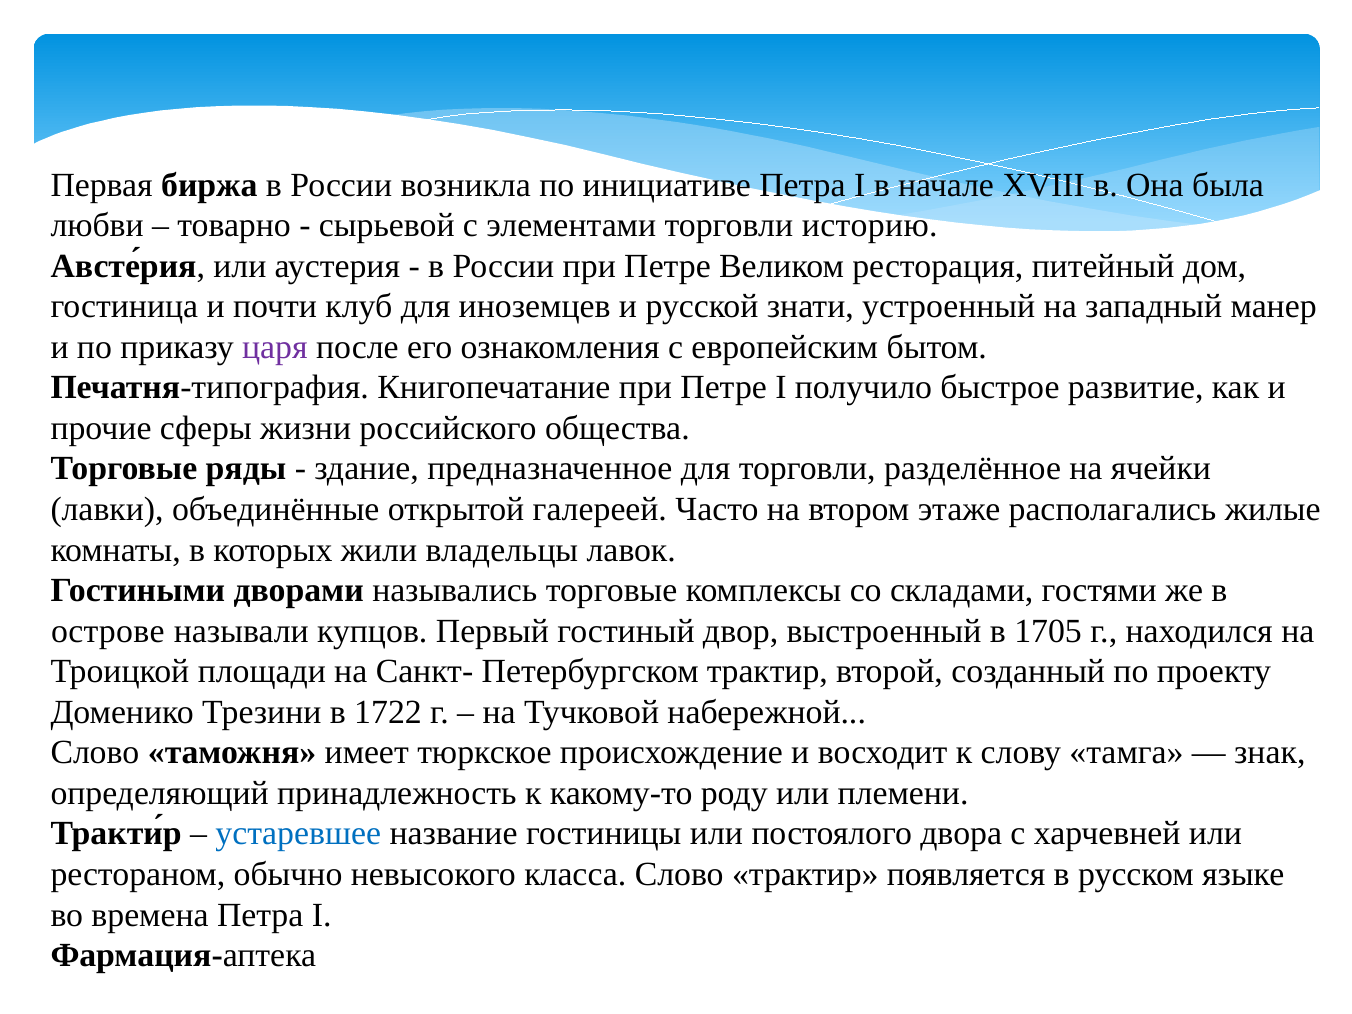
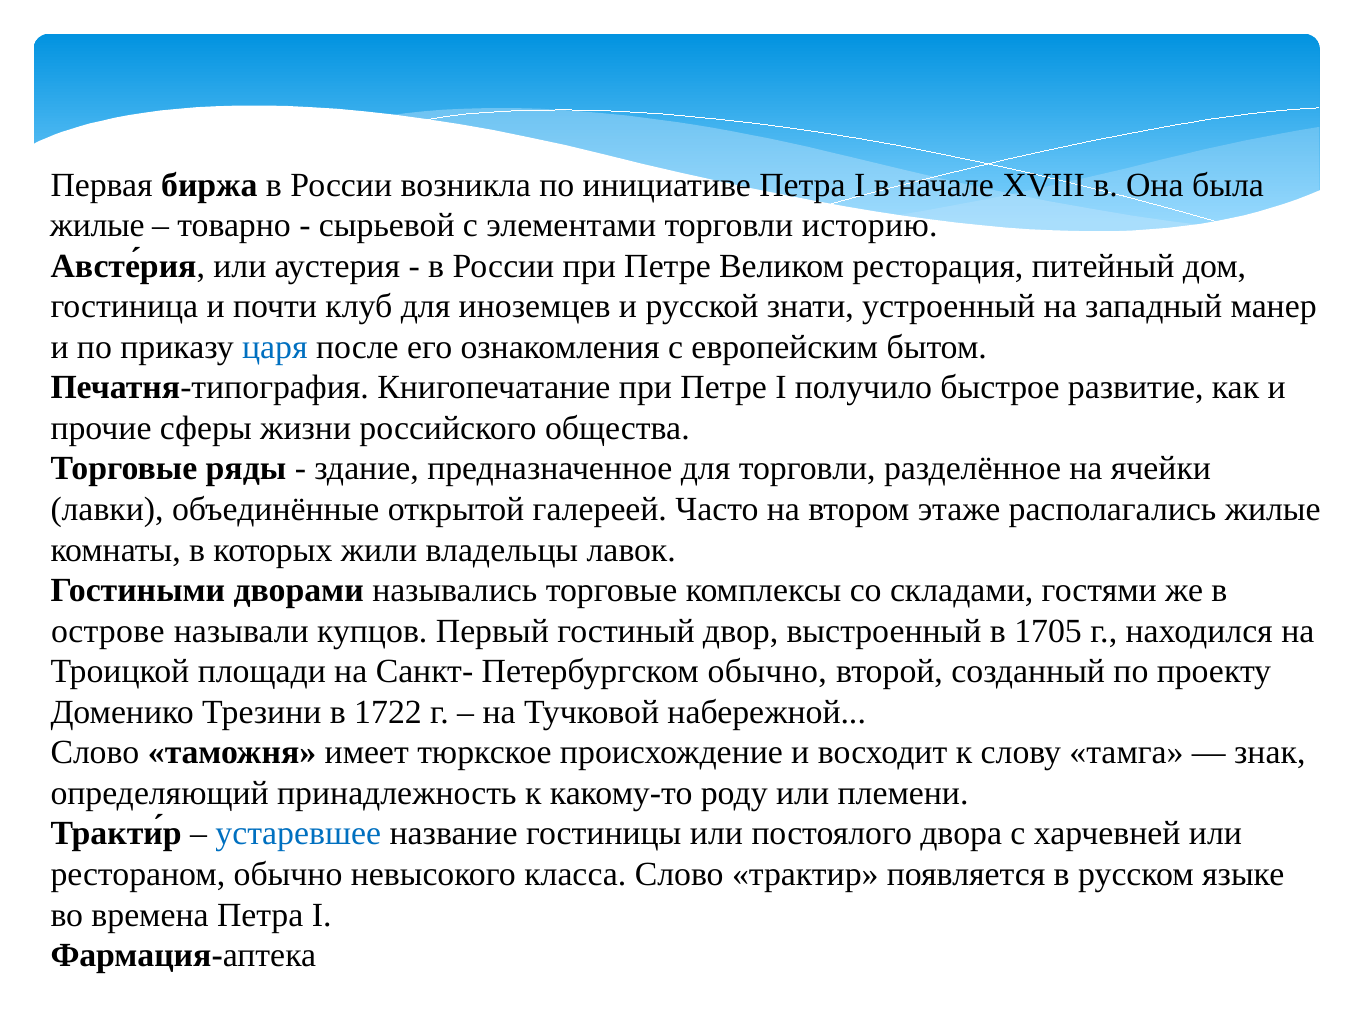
любви: любви -> жилые (97, 225)
царя colour: purple -> blue (275, 347)
Петербургском трактир: трактир -> обычно (767, 672)
